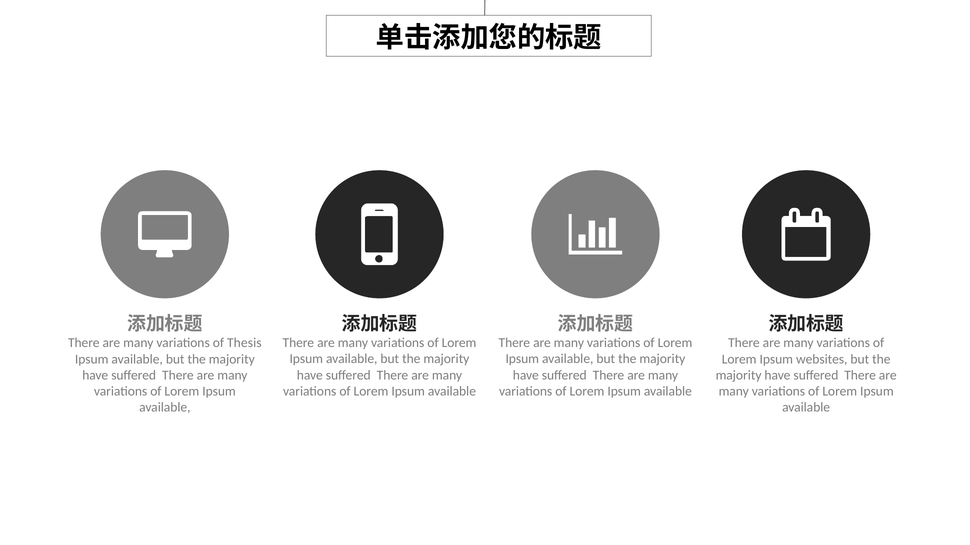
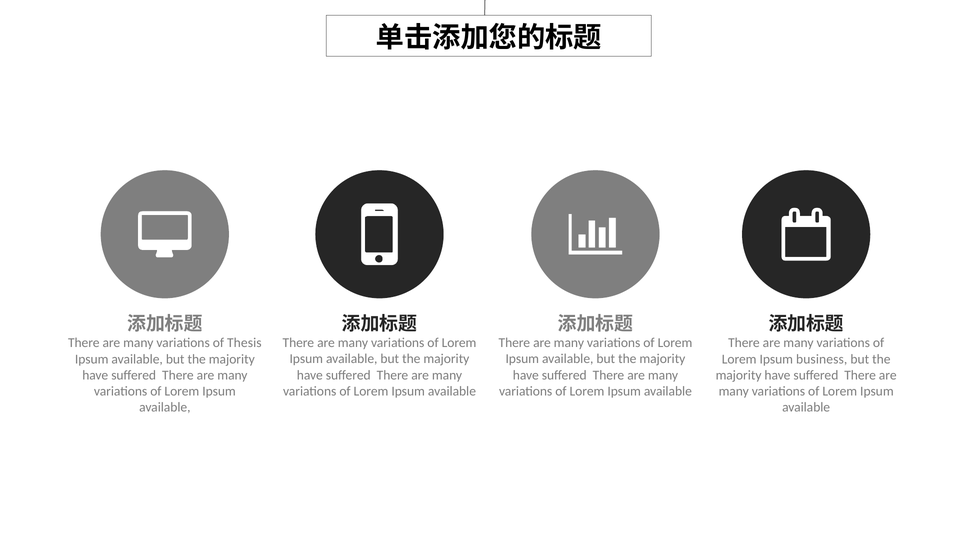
websites: websites -> business (822, 359)
